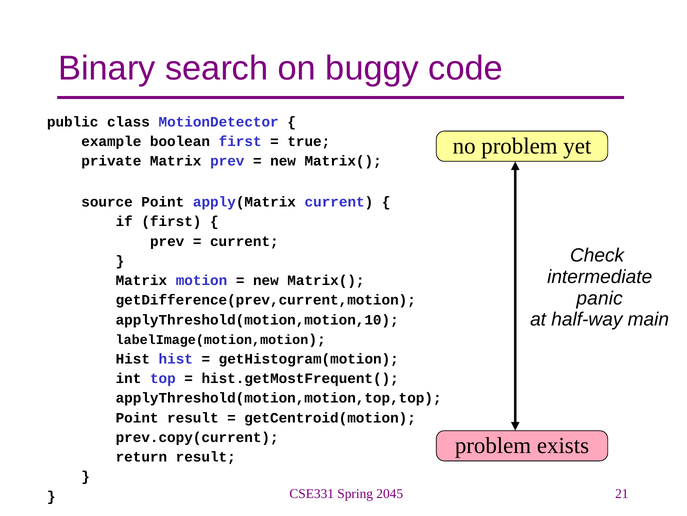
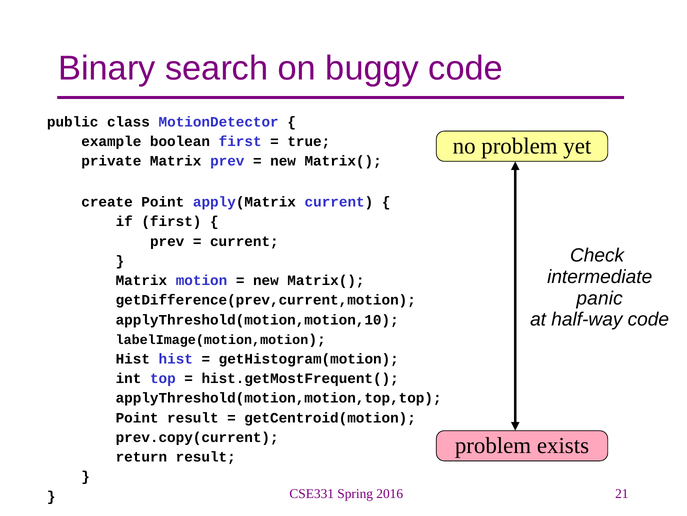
source: source -> create (107, 202)
half-way main: main -> code (648, 319)
2045: 2045 -> 2016 (390, 493)
